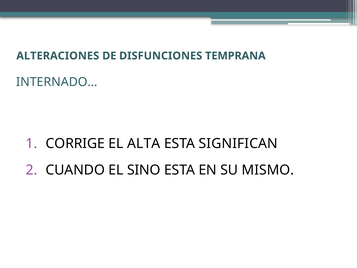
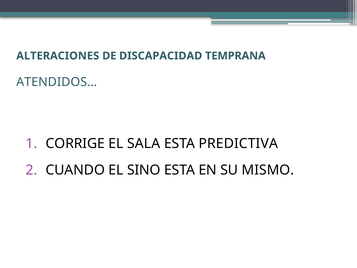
DISFUNCIONES: DISFUNCIONES -> DISCAPACIDAD (161, 56)
INTERNADO…: INTERNADO… -> ATENDIDOS… (57, 82)
ALTA: ALTA -> SALA (144, 143)
SIGNIFICAN: SIGNIFICAN -> PREDICTIVA (238, 143)
